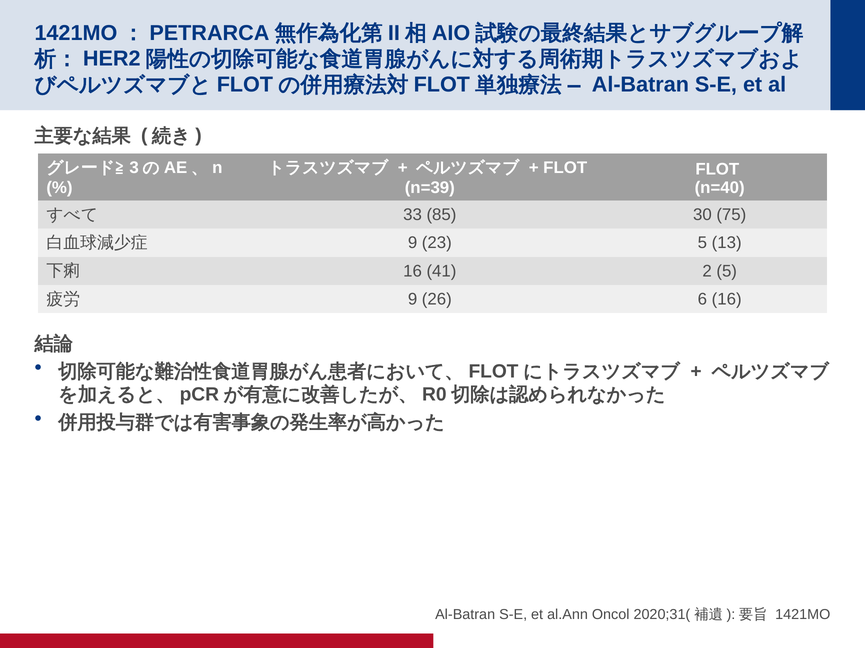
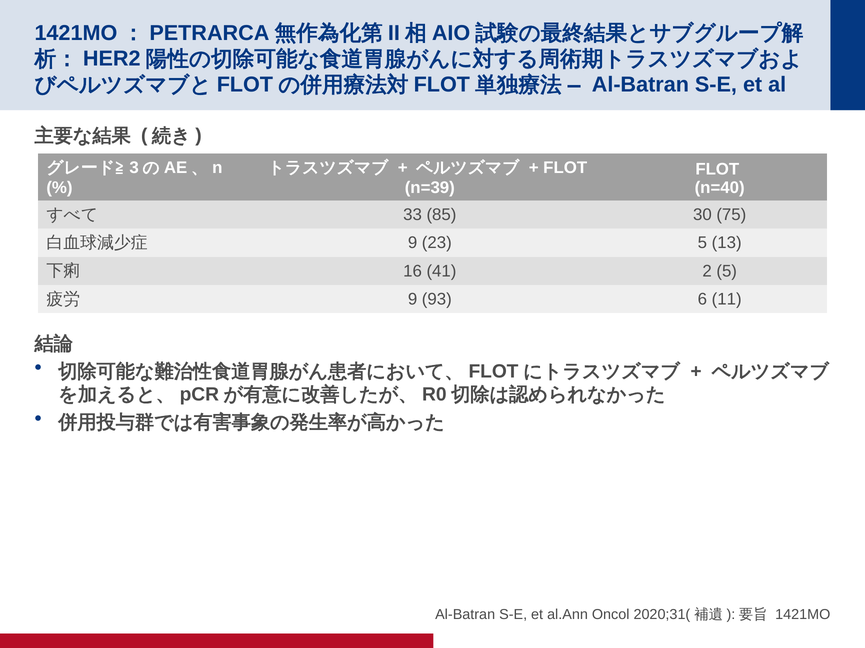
26: 26 -> 93 (437, 300)
6 16: 16 -> 11 (727, 300)
